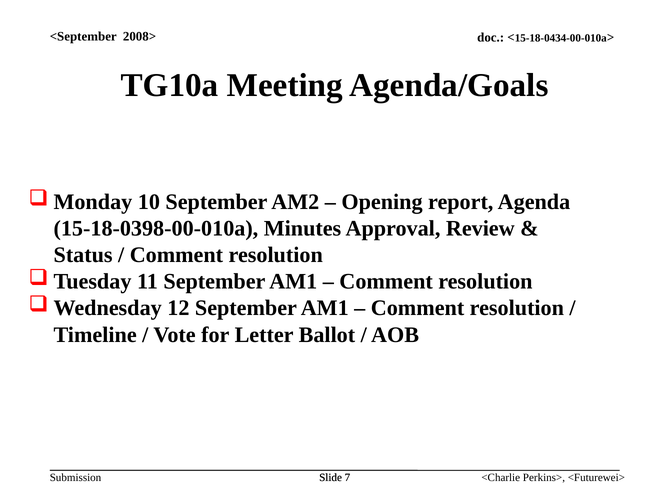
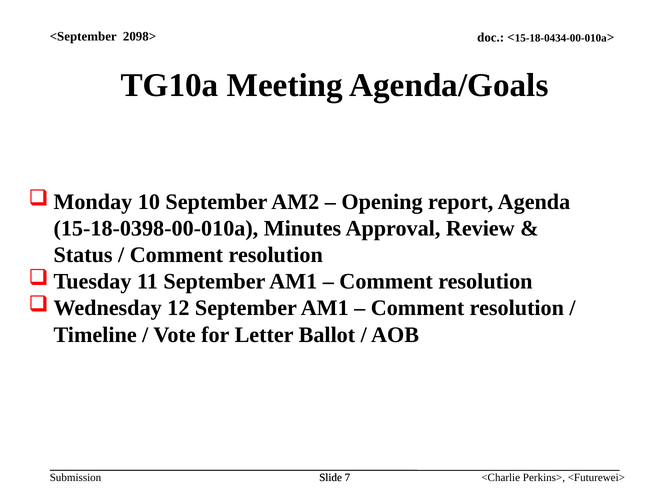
2008>: 2008> -> 2098> (140, 36)
